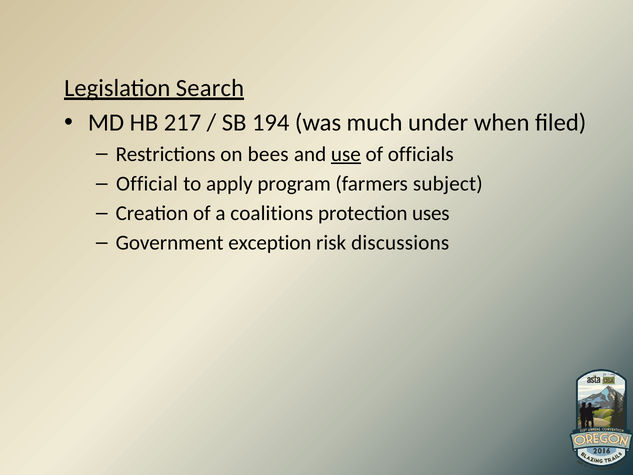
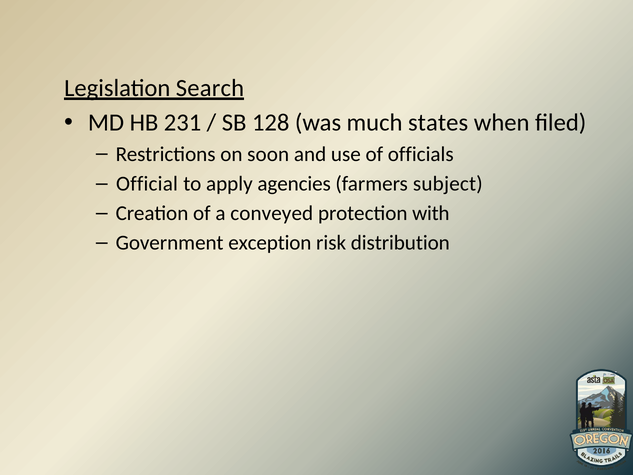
217: 217 -> 231 (183, 123)
194: 194 -> 128 (271, 123)
under: under -> states (438, 123)
bees: bees -> soon (268, 154)
use underline: present -> none (346, 154)
program: program -> agencies (294, 184)
coalitions: coalitions -> conveyed (272, 213)
uses: uses -> with (431, 213)
discussions: discussions -> distribution (400, 243)
